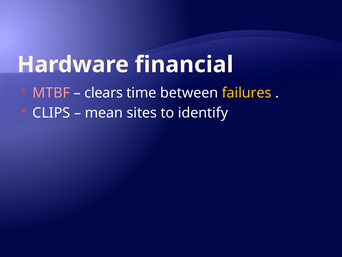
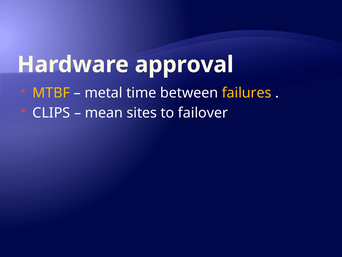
financial: financial -> approval (184, 65)
MTBF colour: pink -> yellow (51, 93)
clears: clears -> metal (104, 93)
identify: identify -> failover (203, 113)
